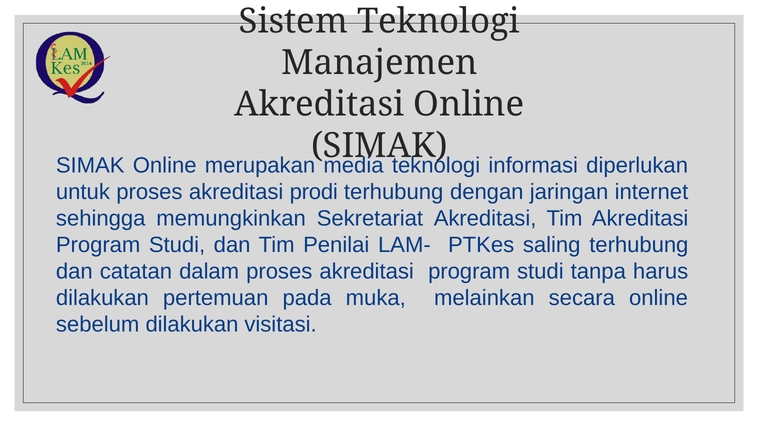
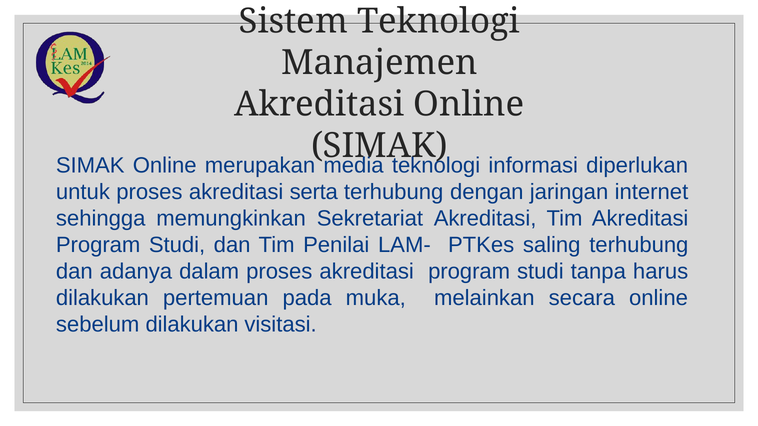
prodi: prodi -> serta (314, 192)
catatan: catatan -> adanya (136, 272)
